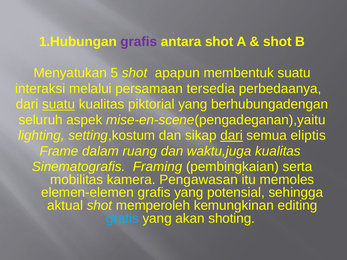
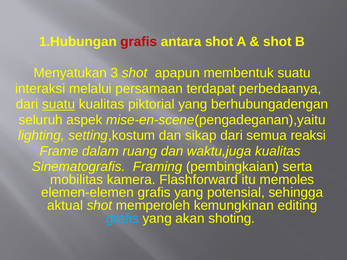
grafis colour: purple -> red (139, 42)
5: 5 -> 3 (114, 73)
tersedia: tersedia -> terdapat (211, 89)
dari underline: present -> none (232, 136)
eliptis: eliptis -> reaksi (308, 136)
Pengawasan: Pengawasan -> Flashforward (199, 180)
